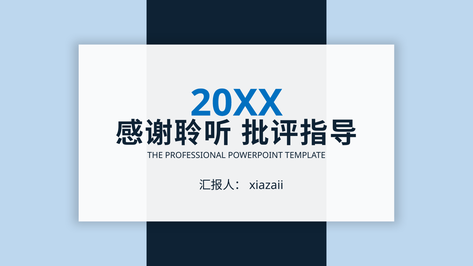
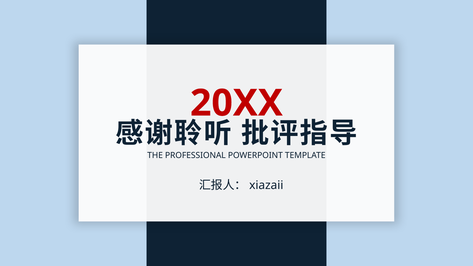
20XX colour: blue -> red (236, 103)
